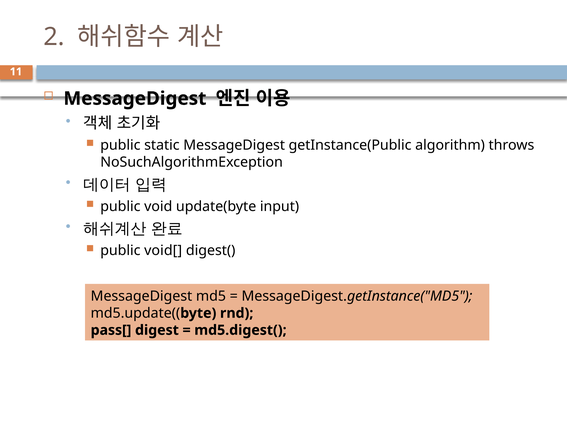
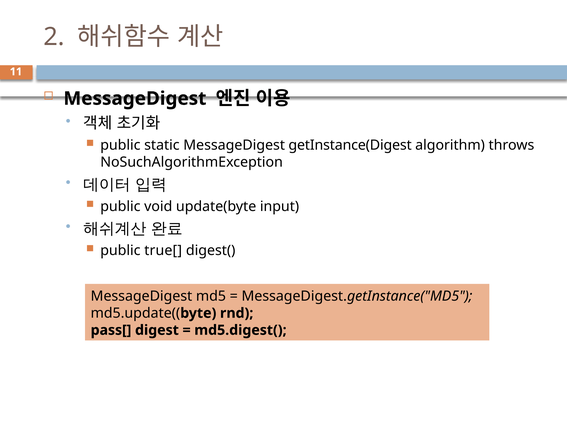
getInstance(Public: getInstance(Public -> getInstance(Digest (350, 145)
void[: void[ -> true[ (163, 251)
